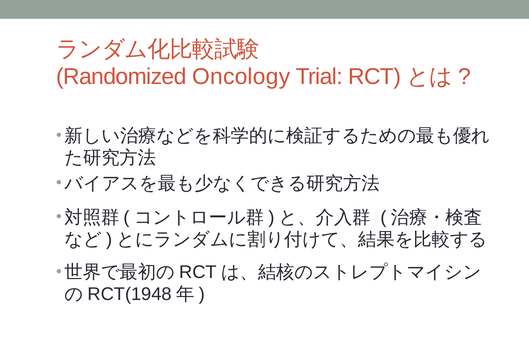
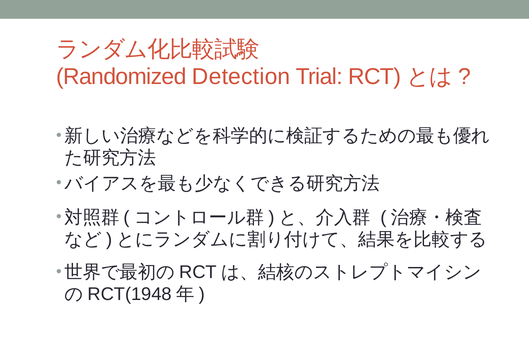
Oncology: Oncology -> Detection (241, 77)
